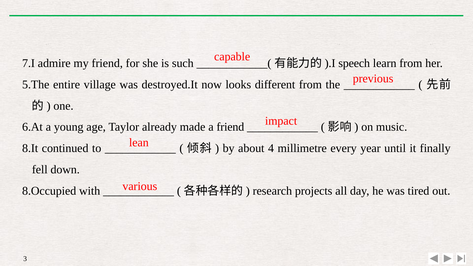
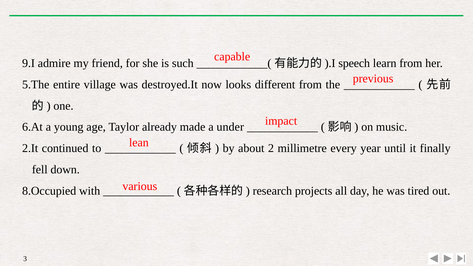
7.I: 7.I -> 9.I (29, 63)
a friend: friend -> under (230, 127)
8.It: 8.It -> 2.It (30, 148)
4: 4 -> 2 (271, 148)
